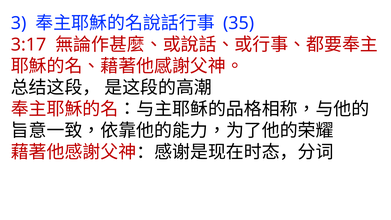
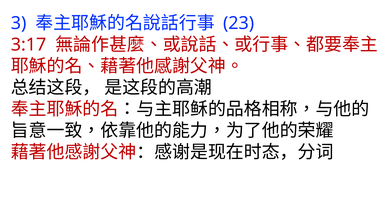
35: 35 -> 23 (239, 23)
